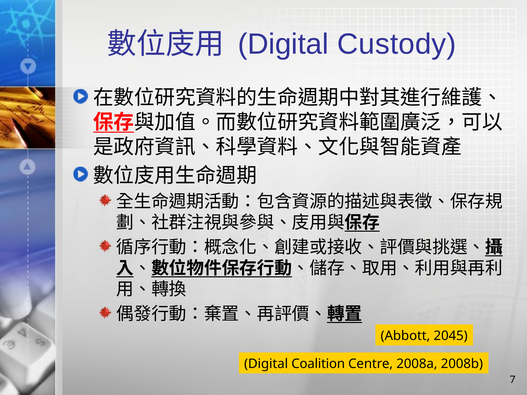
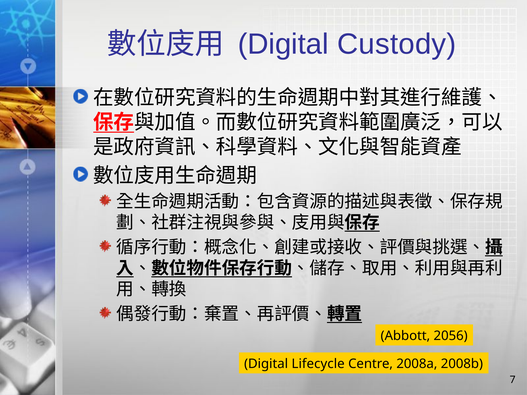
2045: 2045 -> 2056 (451, 336)
Coalition: Coalition -> Lifecycle (318, 364)
